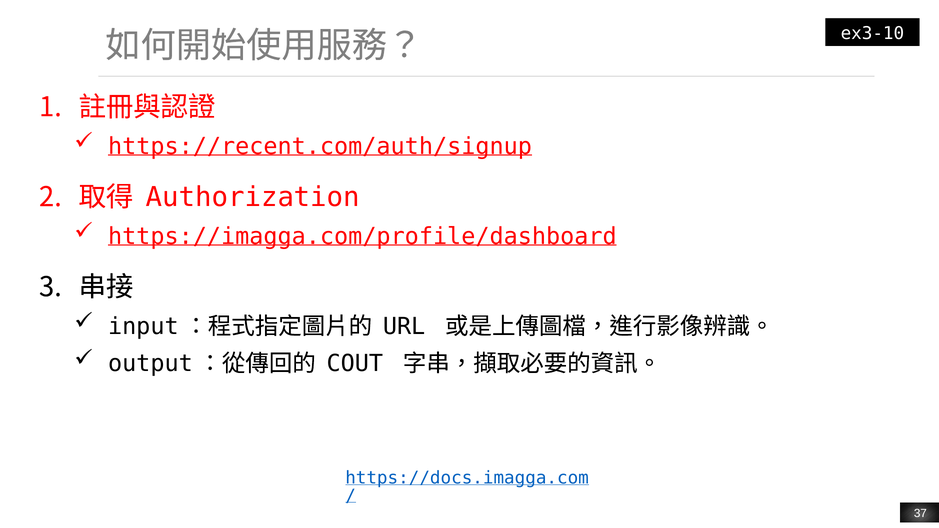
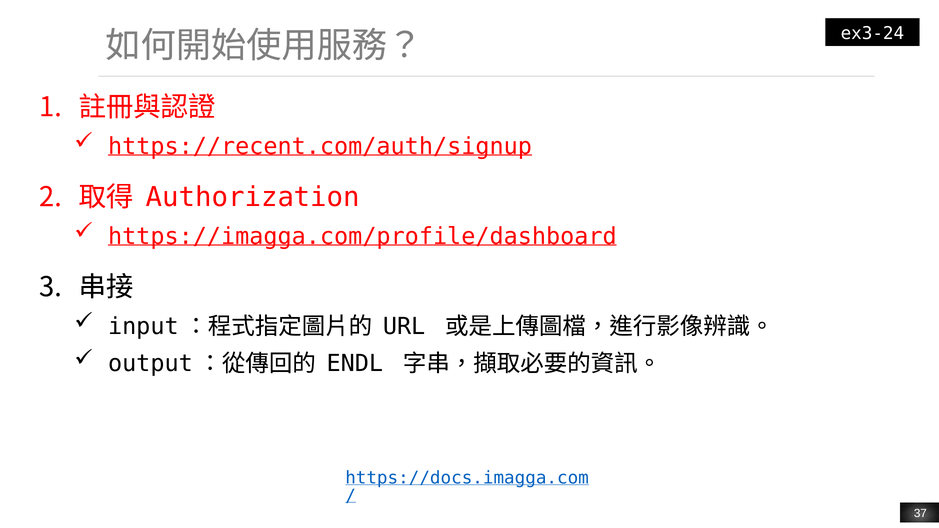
ex3-10: ex3-10 -> ex3-24 (872, 33)
COUT: COUT -> ENDL (355, 364)
